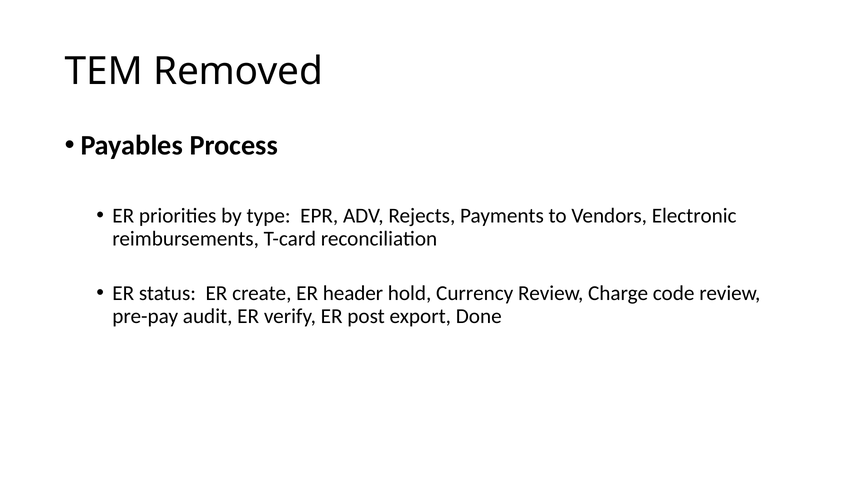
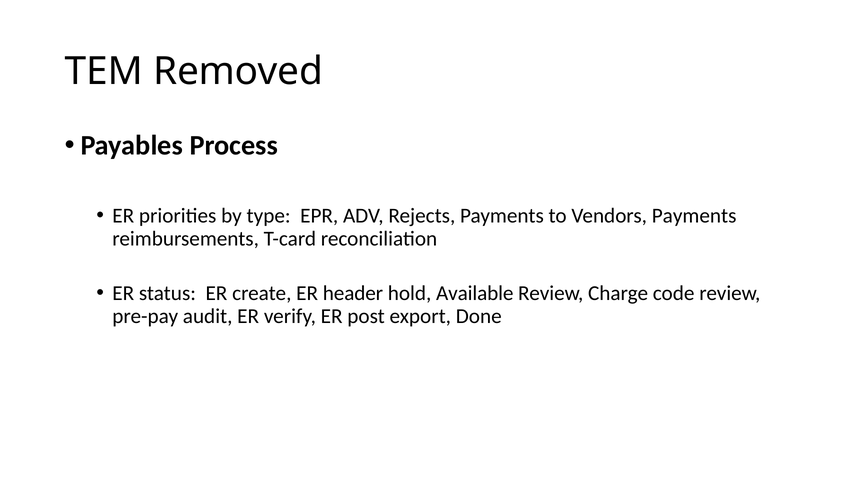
Vendors Electronic: Electronic -> Payments (694, 216)
Currency: Currency -> Available (475, 293)
